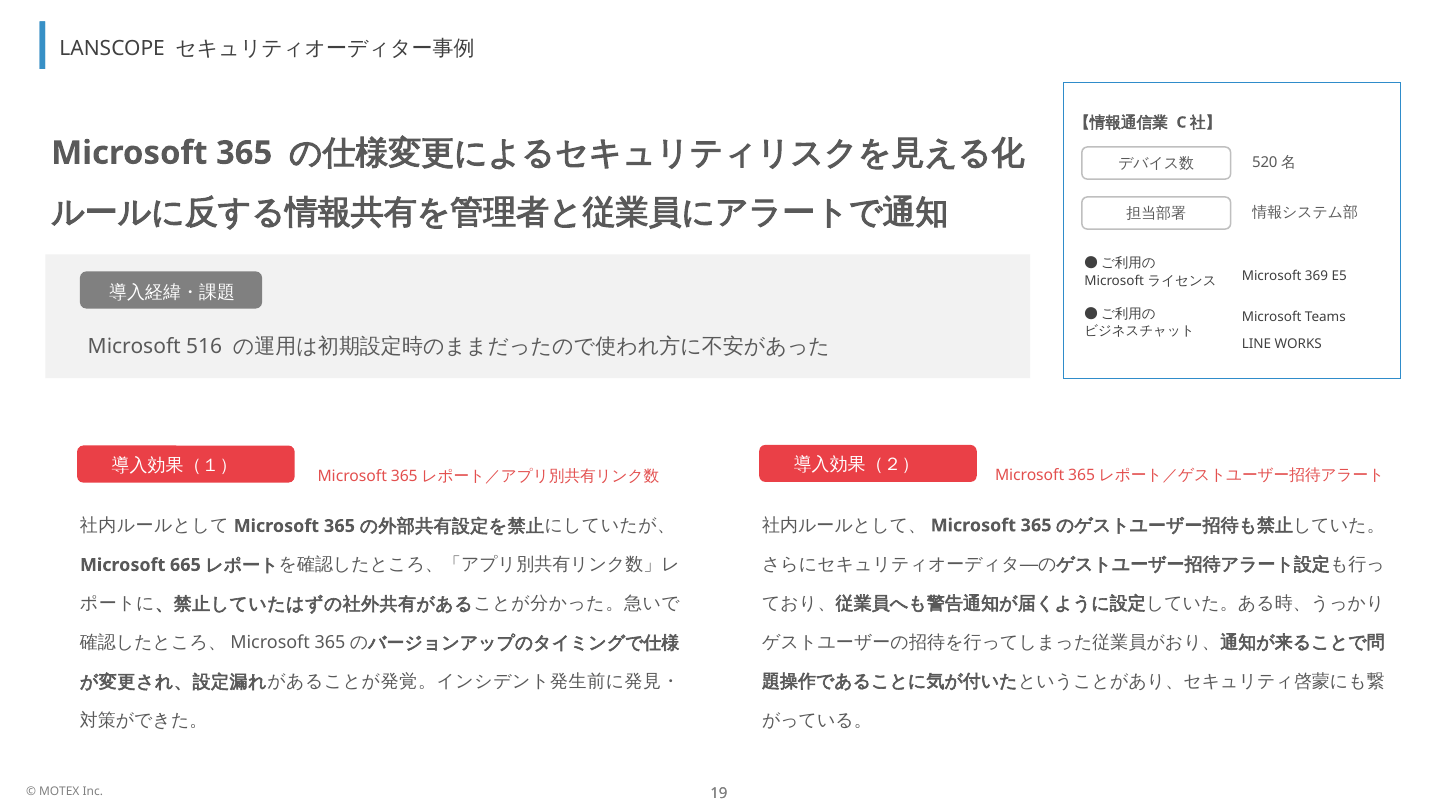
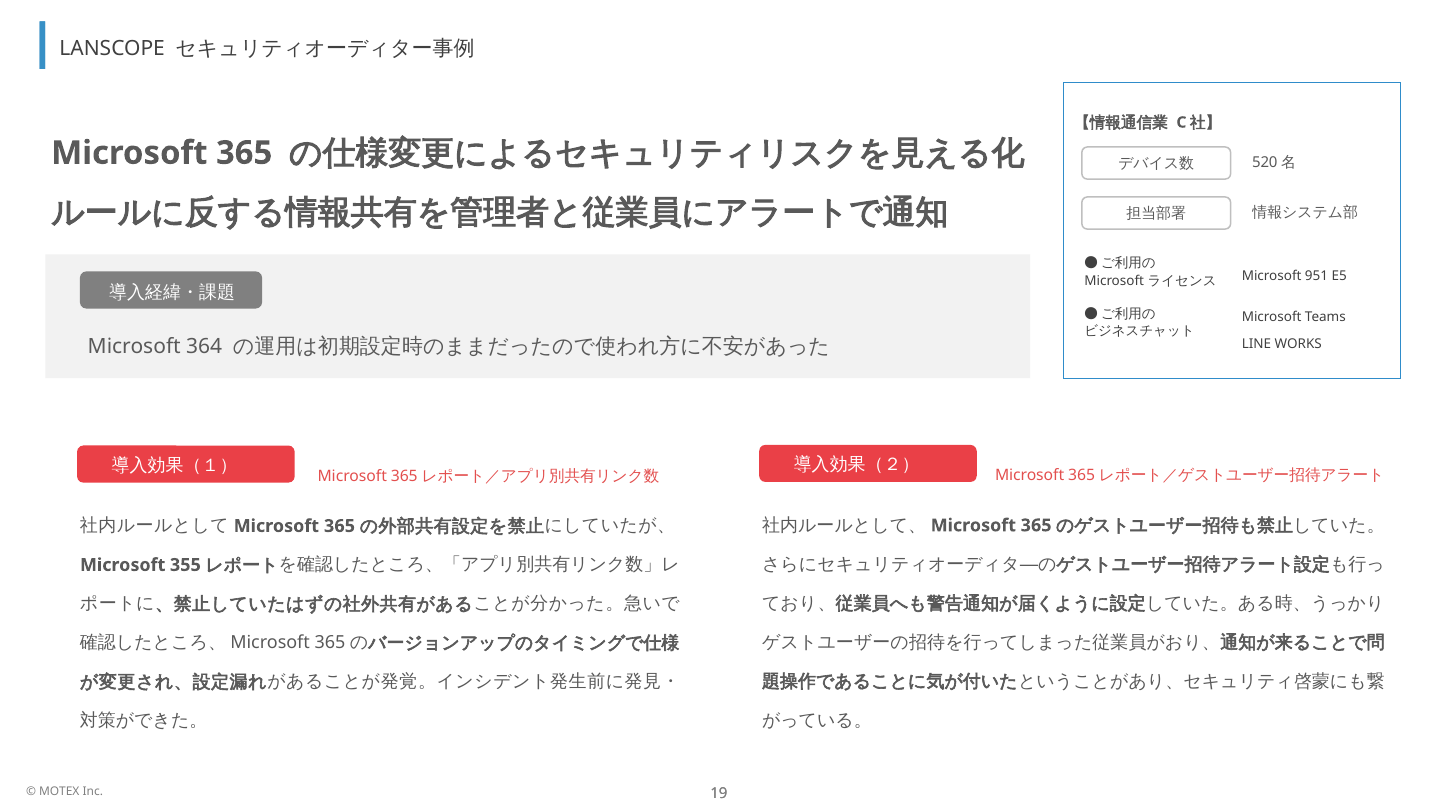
369: 369 -> 951 (1317, 276)
516: 516 -> 364 (204, 347)
665: 665 -> 355 (185, 565)
